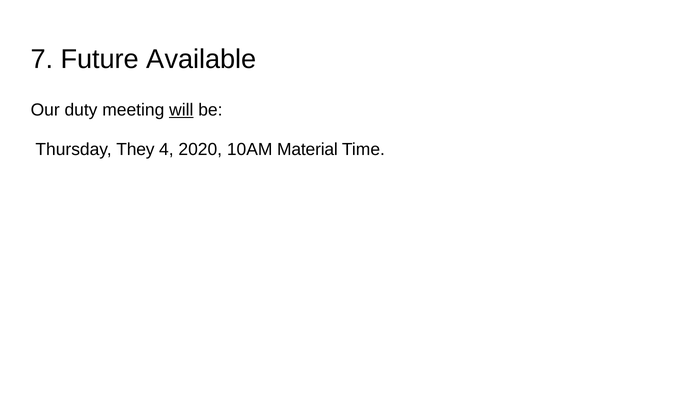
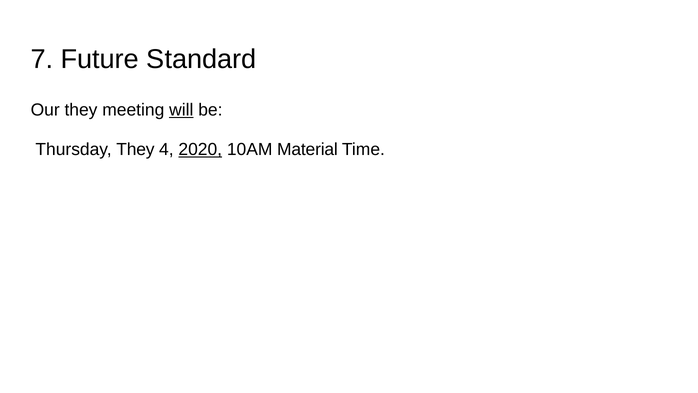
Available: Available -> Standard (201, 59)
Our duty: duty -> they (81, 110)
2020 underline: none -> present (200, 149)
